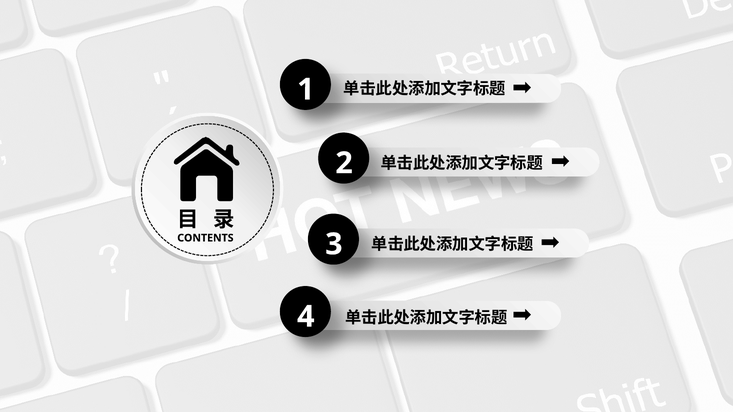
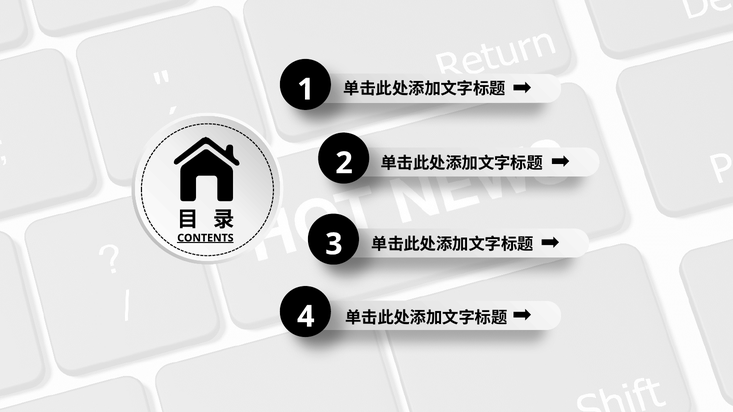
CONTENTS underline: none -> present (205, 238)
